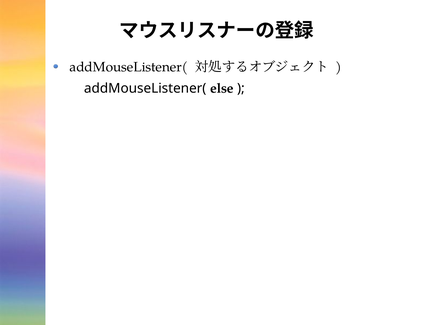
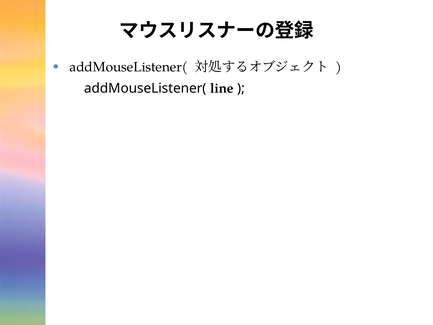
else: else -> line (222, 88)
